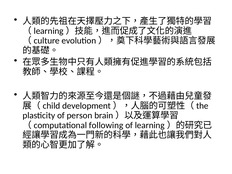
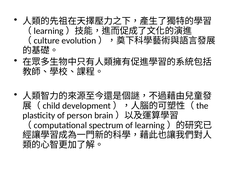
following: following -> spectrum (106, 125)
